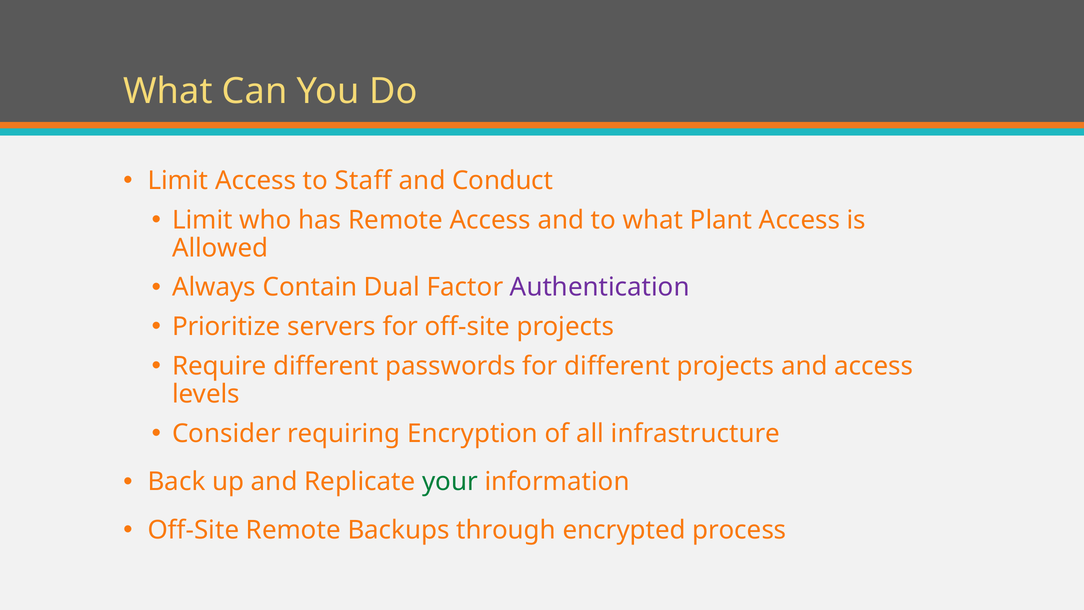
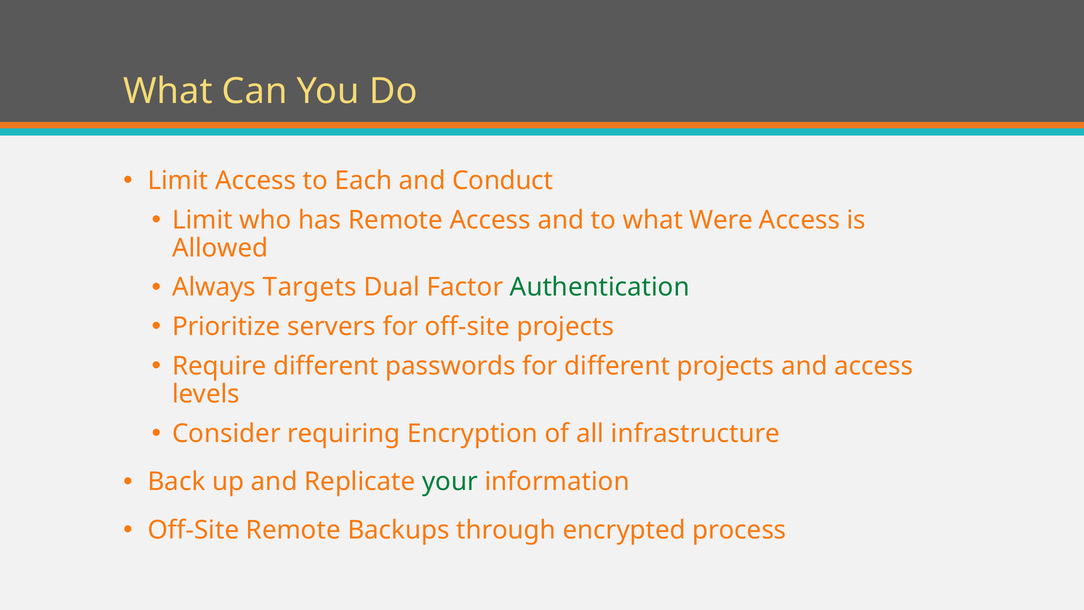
Staff: Staff -> Each (363, 181)
Plant: Plant -> Were (721, 220)
Contain: Contain -> Targets (310, 287)
Authentication colour: purple -> green (600, 287)
